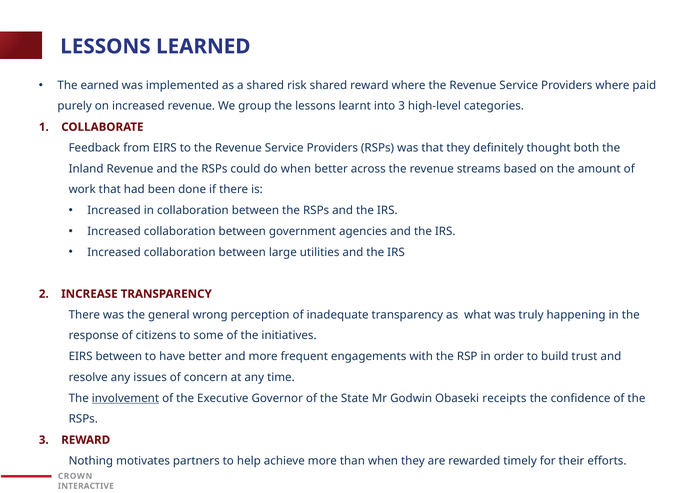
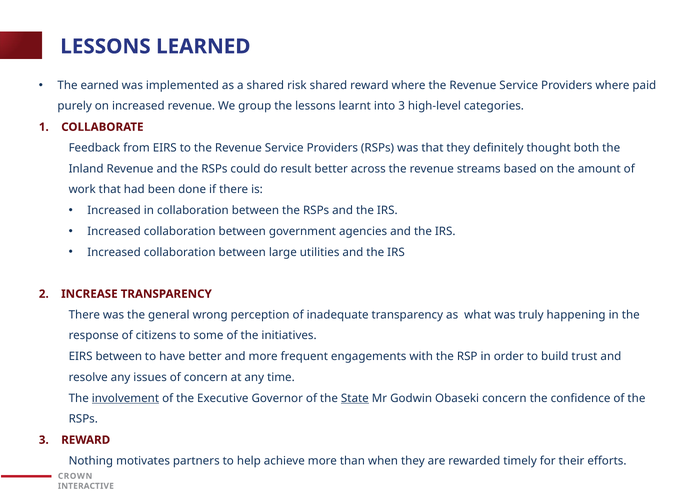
do when: when -> result (296, 169)
State underline: none -> present (355, 398)
Obaseki receipts: receipts -> concern (504, 398)
